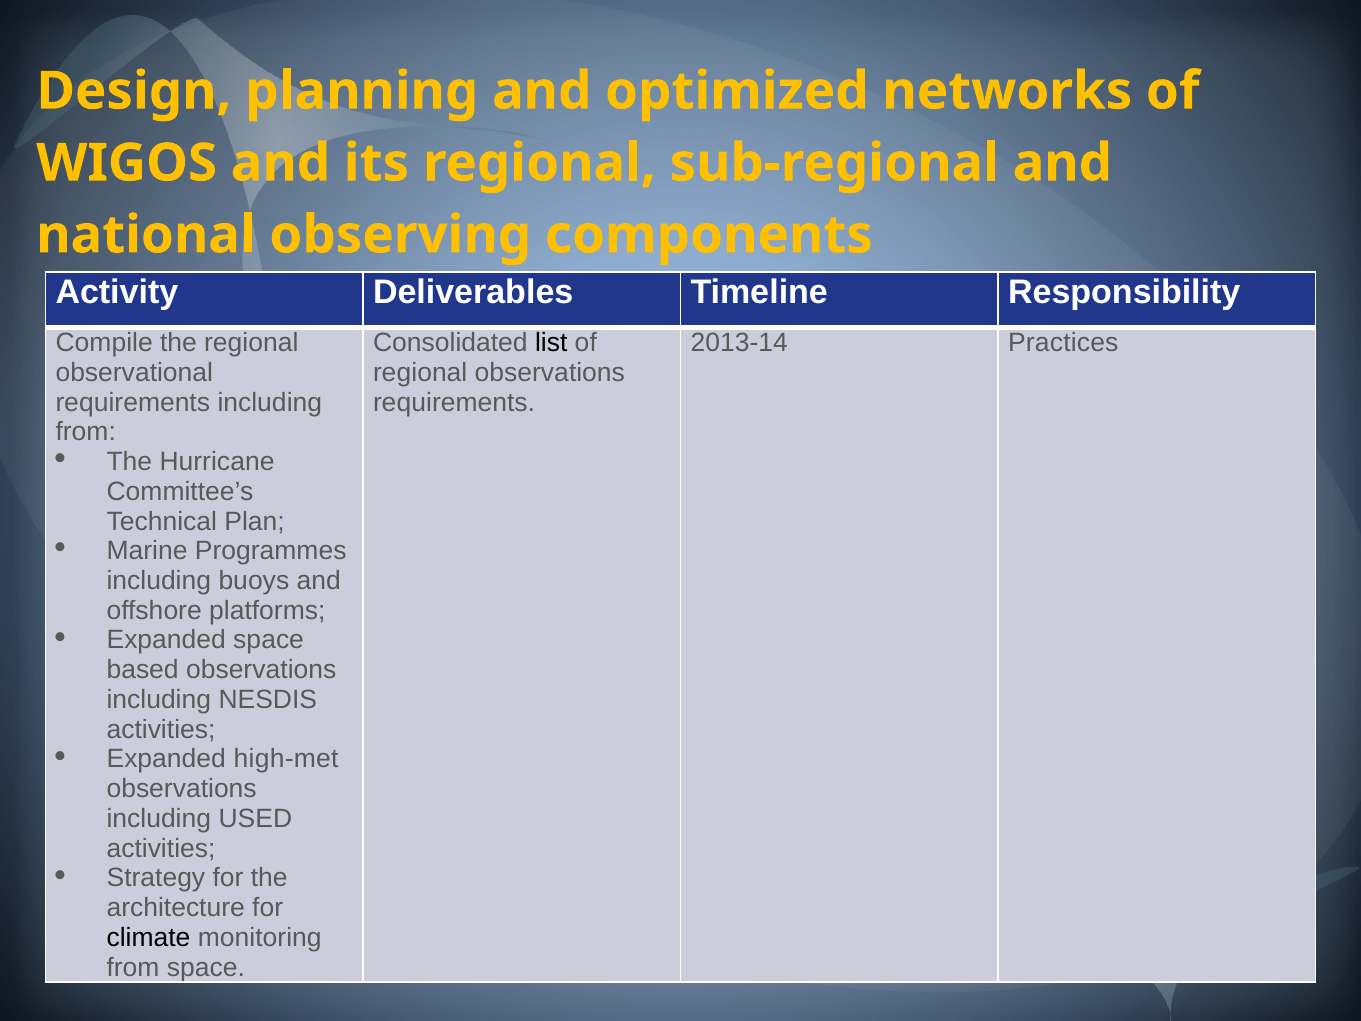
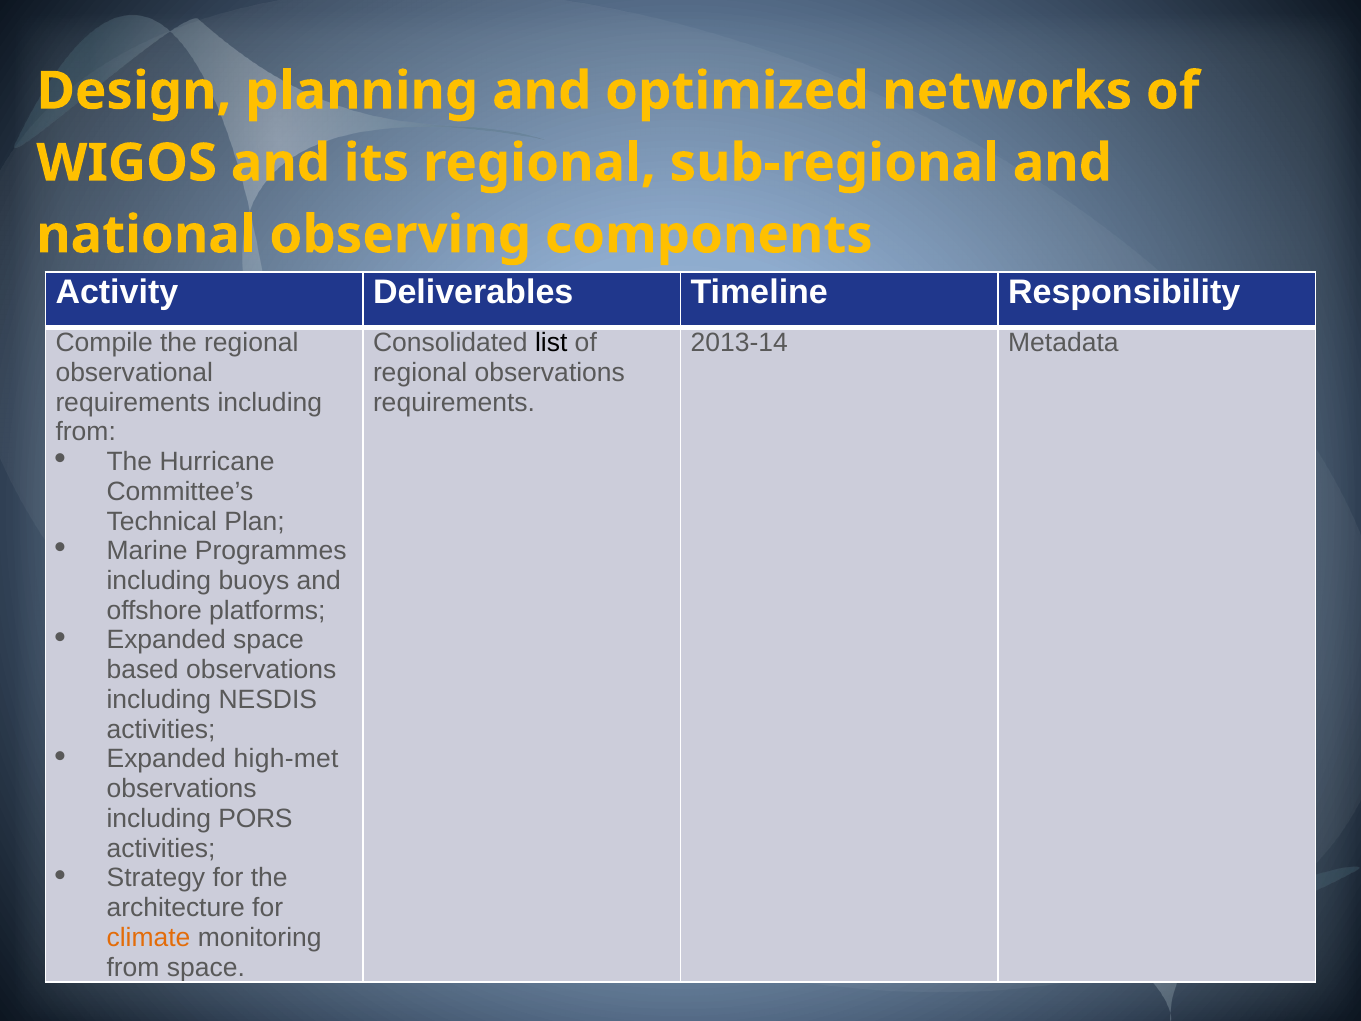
Practices: Practices -> Metadata (1063, 343)
USED: USED -> PORS (255, 819)
climate colour: black -> orange (149, 937)
